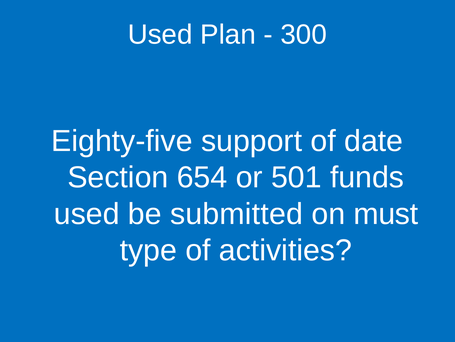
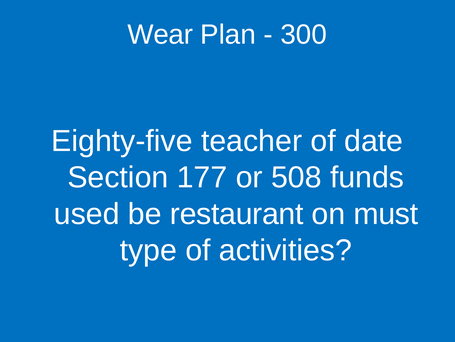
Used: Used -> Wear (160, 35)
support: support -> teacher (252, 141)
654: 654 -> 177 (202, 177)
501: 501 -> 508 (296, 177)
submitted: submitted -> restaurant (237, 214)
